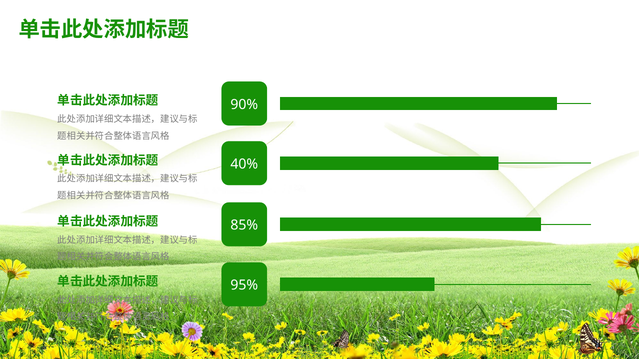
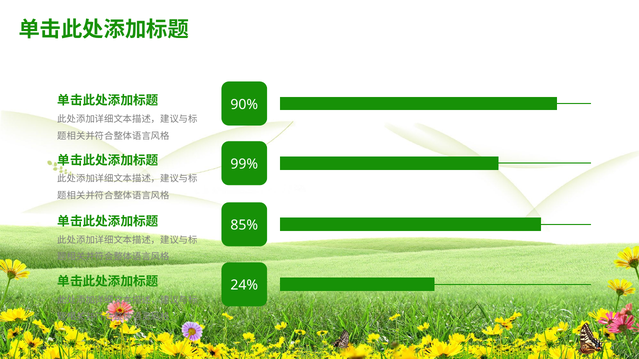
40%: 40% -> 99% (244, 164)
95%: 95% -> 24% (244, 286)
